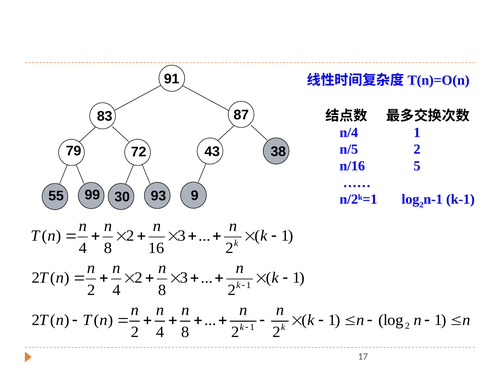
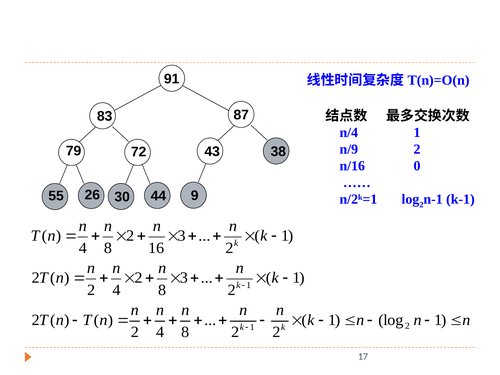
n/5: n/5 -> n/9 (349, 149)
5: 5 -> 0 (417, 166)
99: 99 -> 26 (92, 195)
93: 93 -> 44 (158, 196)
